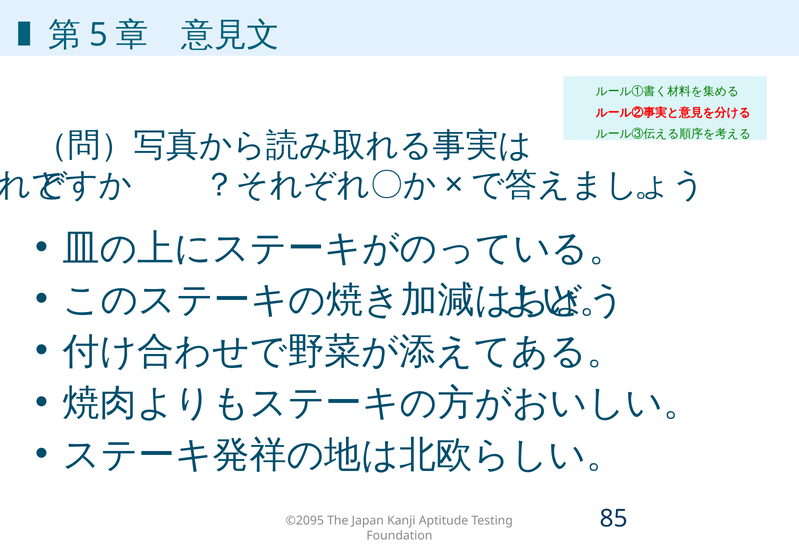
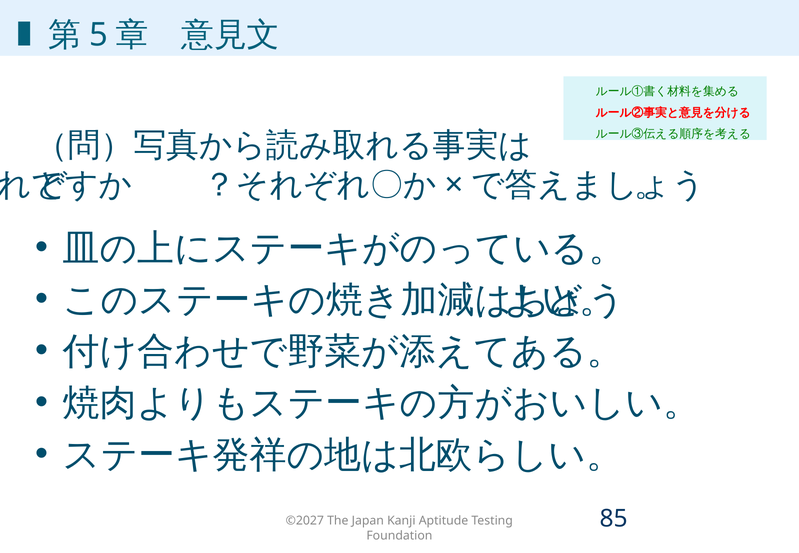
©2095: ©2095 -> ©2027 (305, 521)
